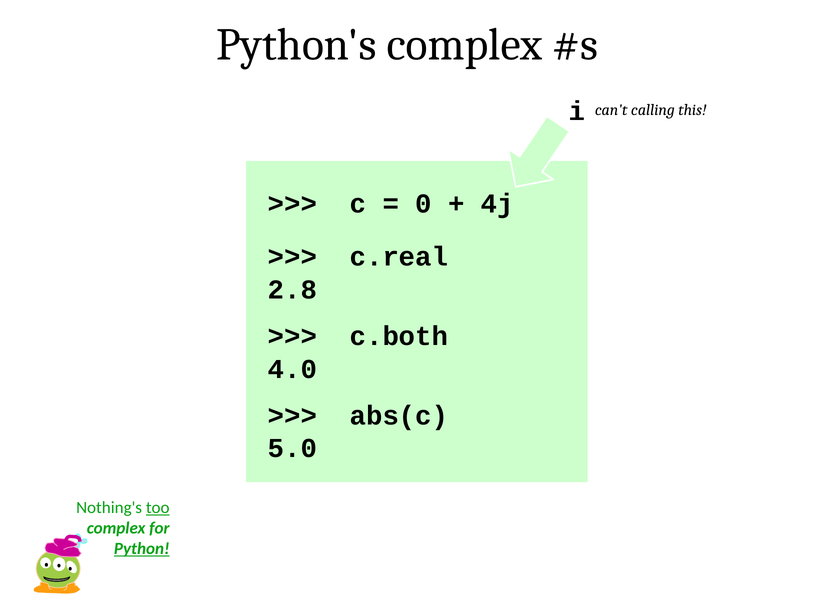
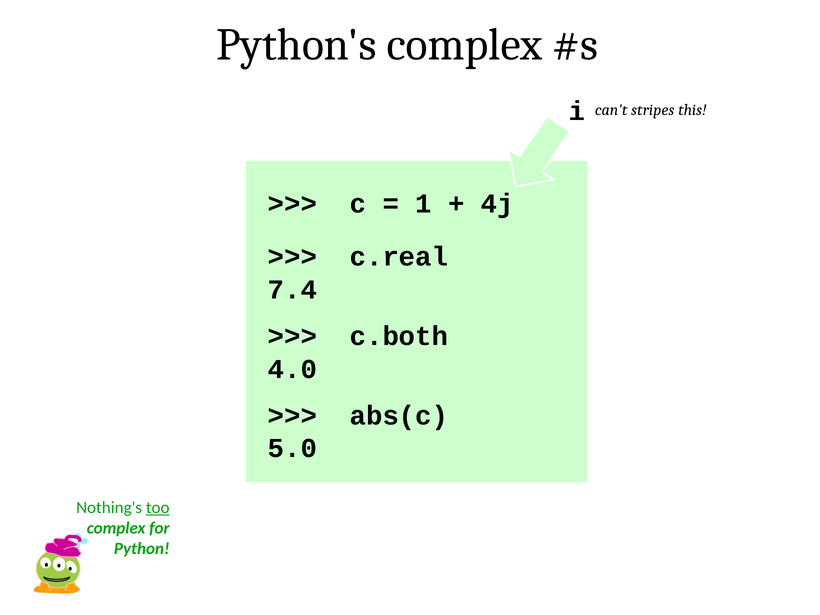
calling: calling -> stripes (653, 110)
0: 0 -> 1 (424, 204)
2.8: 2.8 -> 7.4 (292, 290)
Python underline: present -> none (142, 548)
